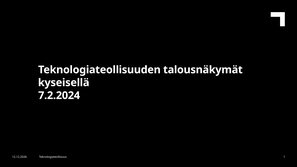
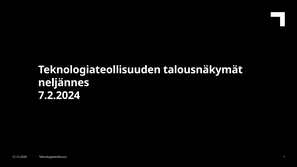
kyseisellä: kyseisellä -> neljännes (64, 83)
